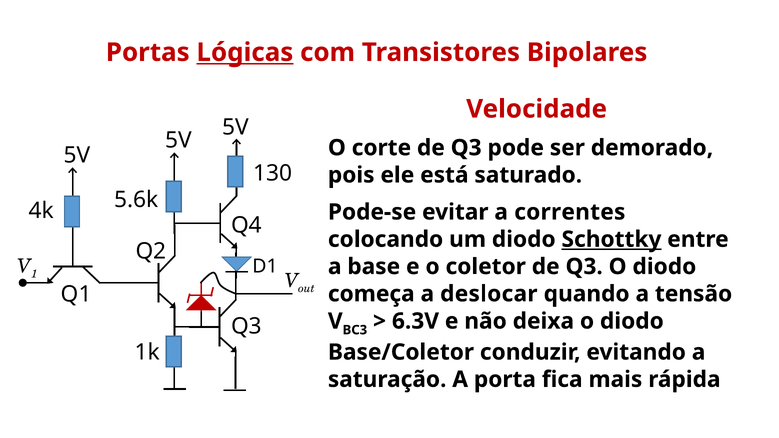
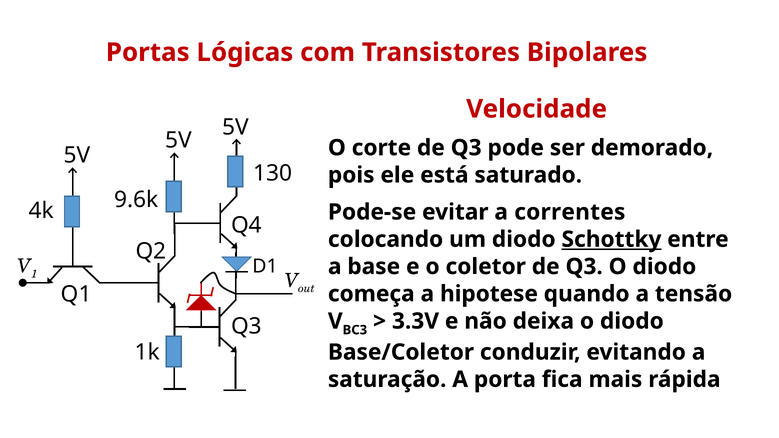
Lógicas underline: present -> none (245, 52)
5.6k: 5.6k -> 9.6k (136, 200)
deslocar: deslocar -> hipotese (489, 294)
6.3V: 6.3V -> 3.3V (415, 321)
